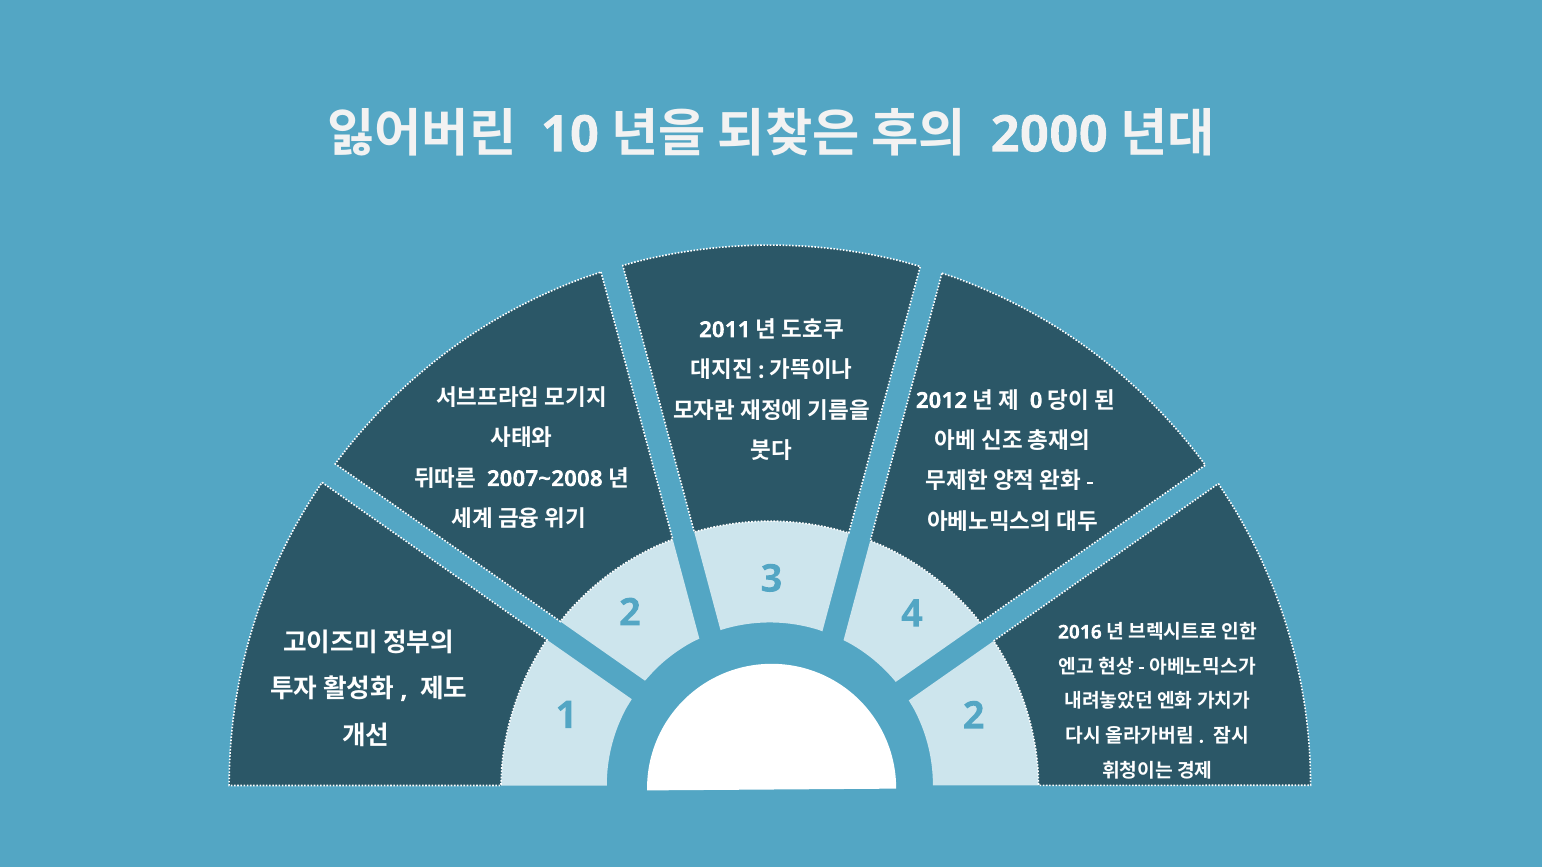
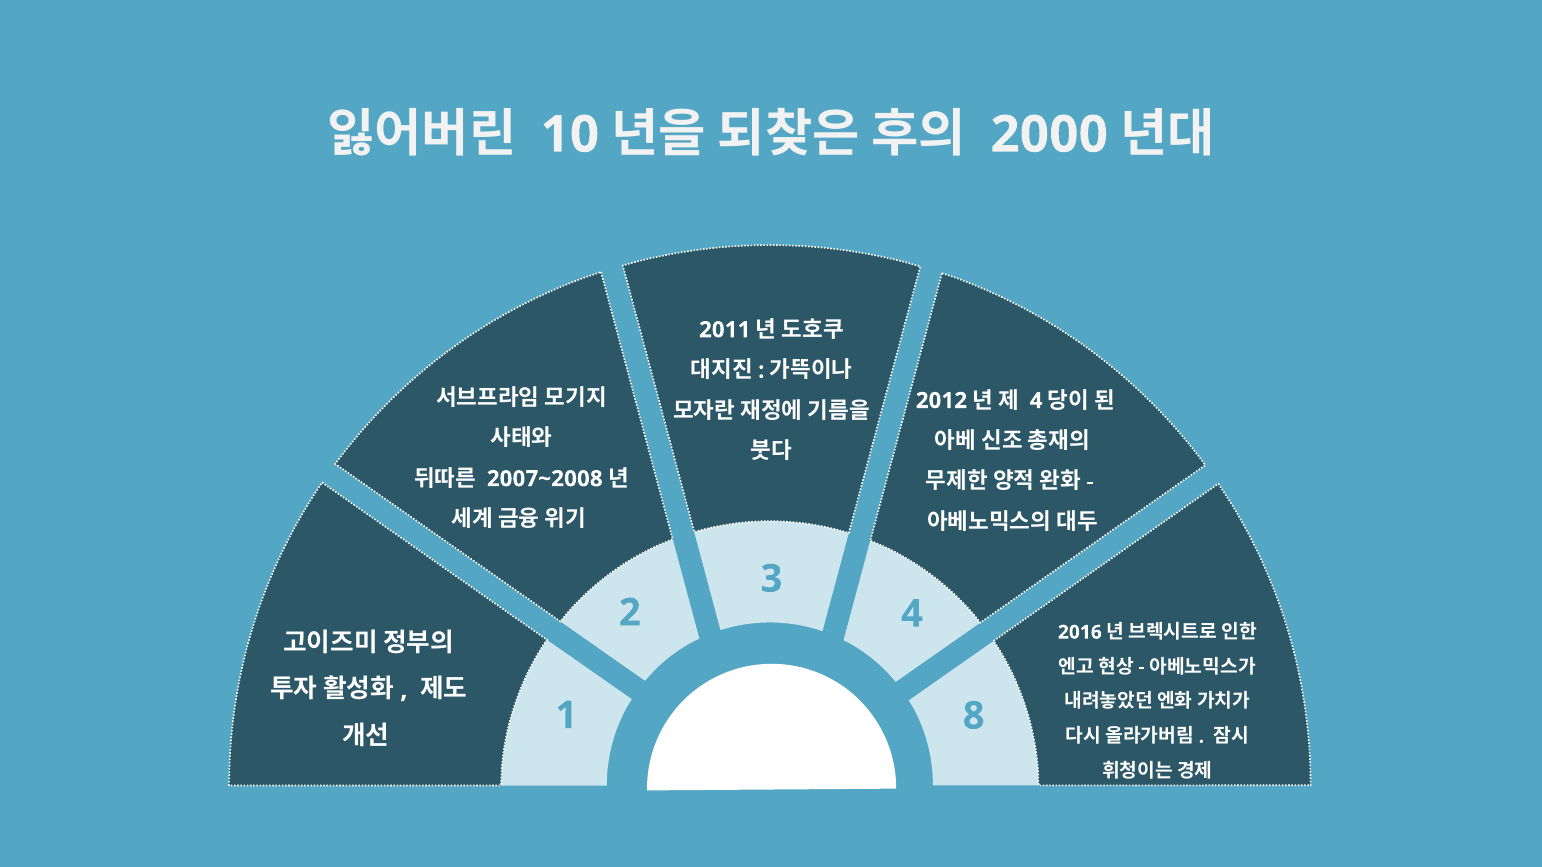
0: 0 -> 4 (1036, 401)
1 2: 2 -> 8 (974, 716)
